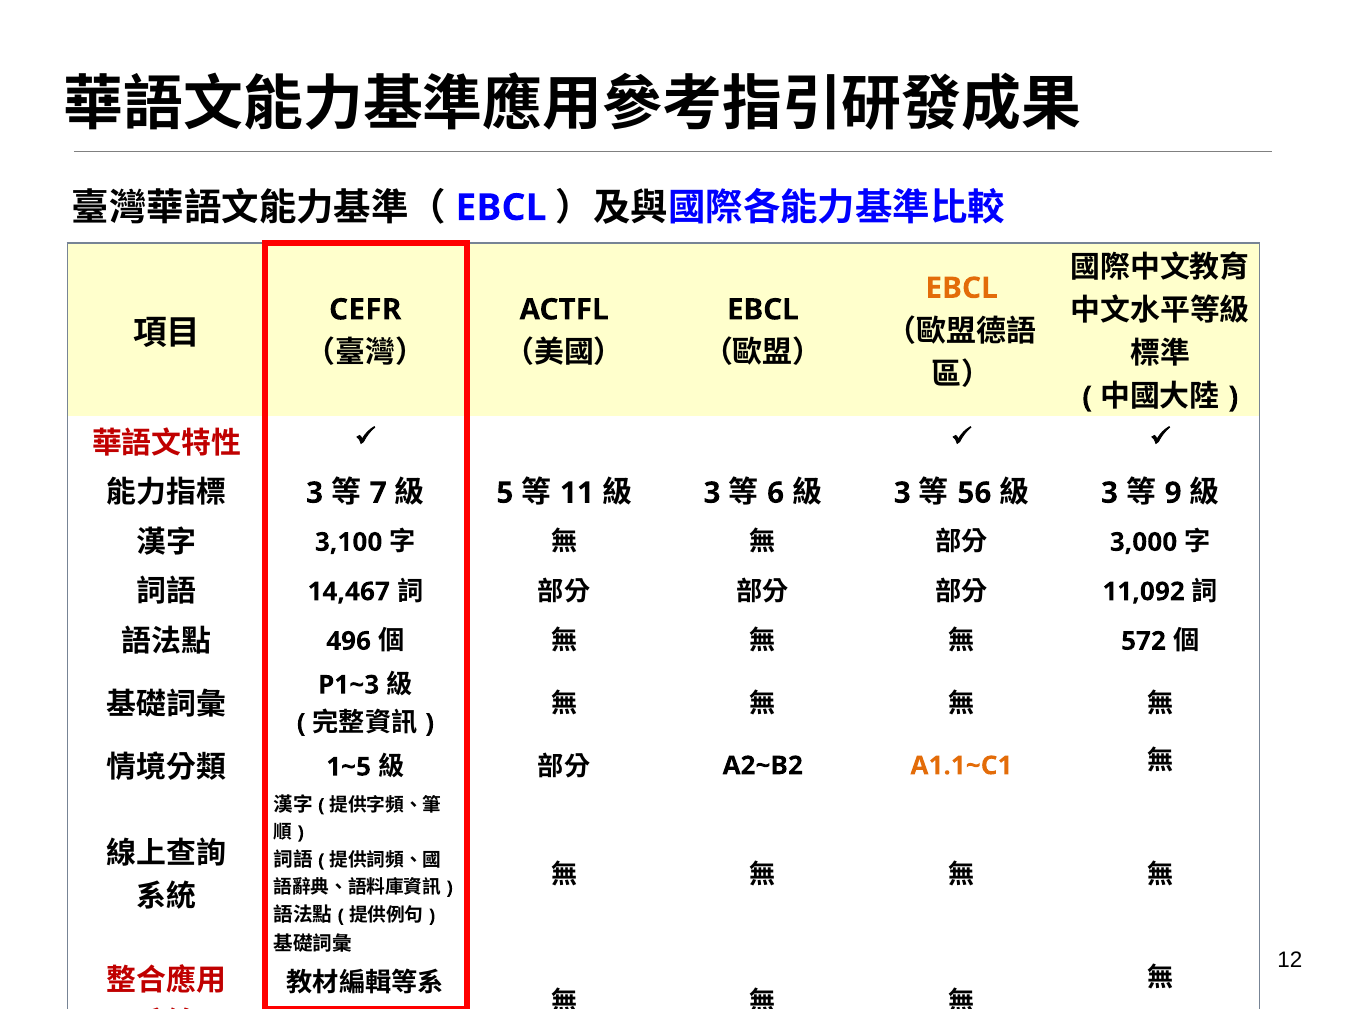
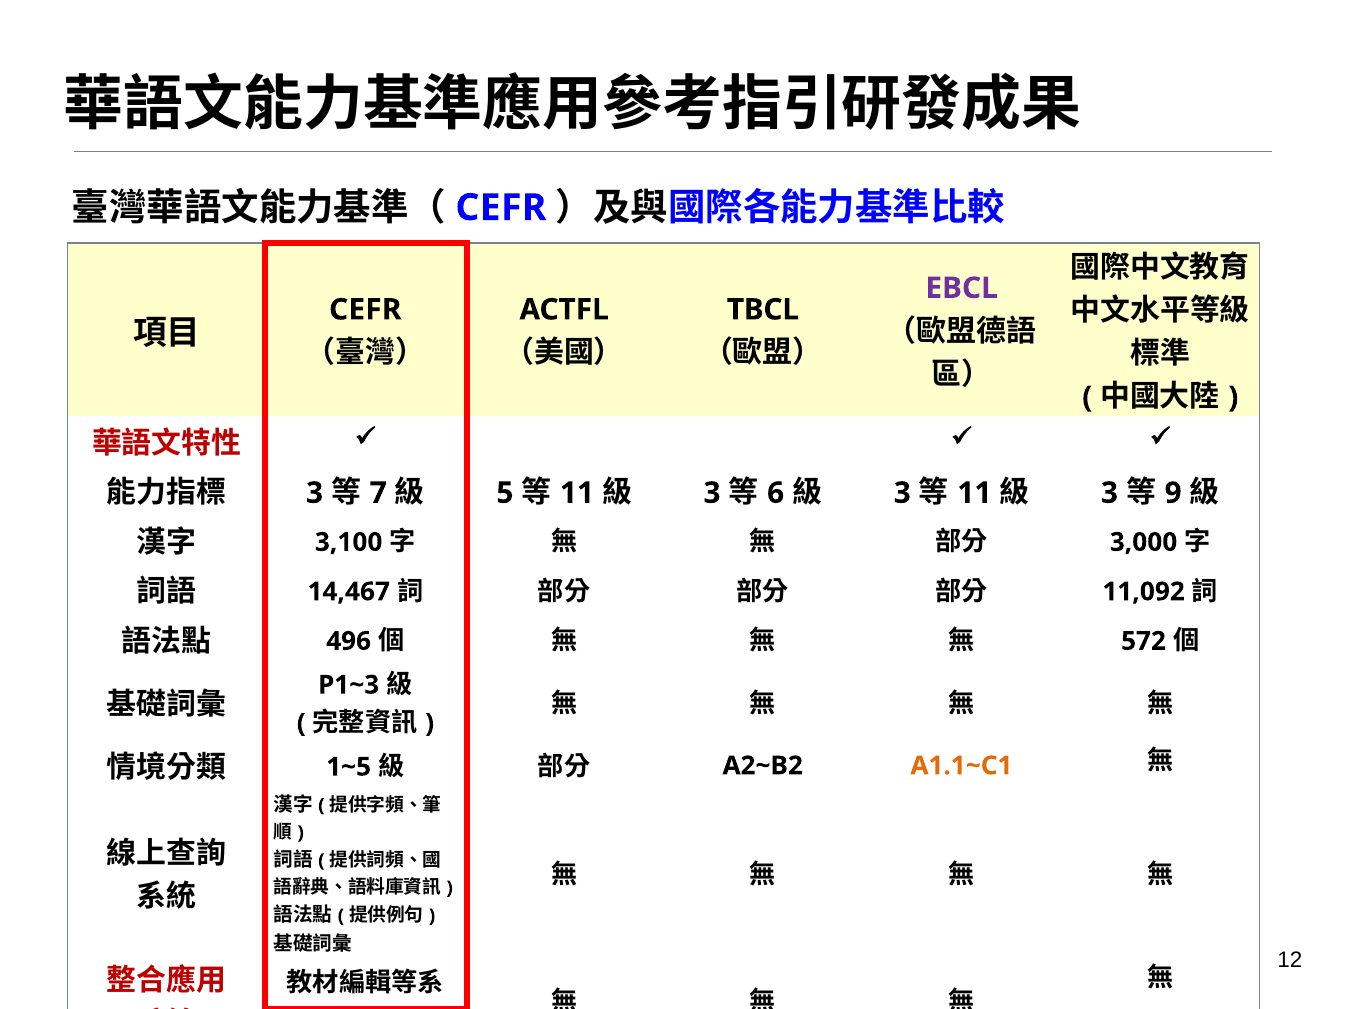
EBCL: EBCL -> CEFR (501, 208)
EBCL colour: orange -> purple (962, 288)
EBCL: EBCL -> TBCL (763, 310)
56: 56 -> 11 (974, 493)
